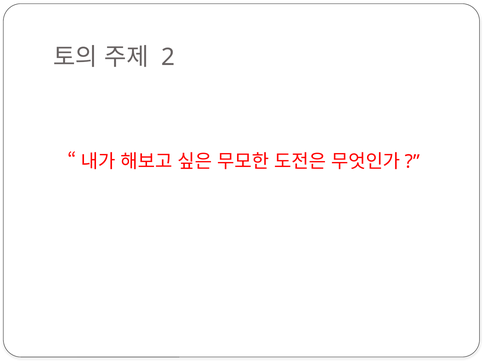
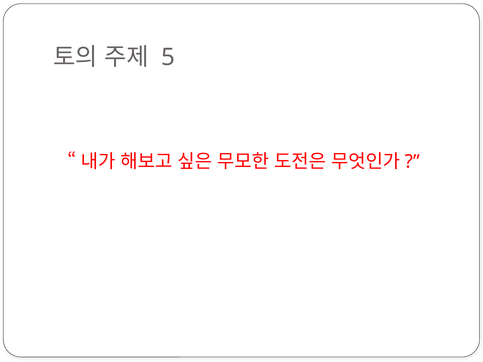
2: 2 -> 5 (168, 57)
